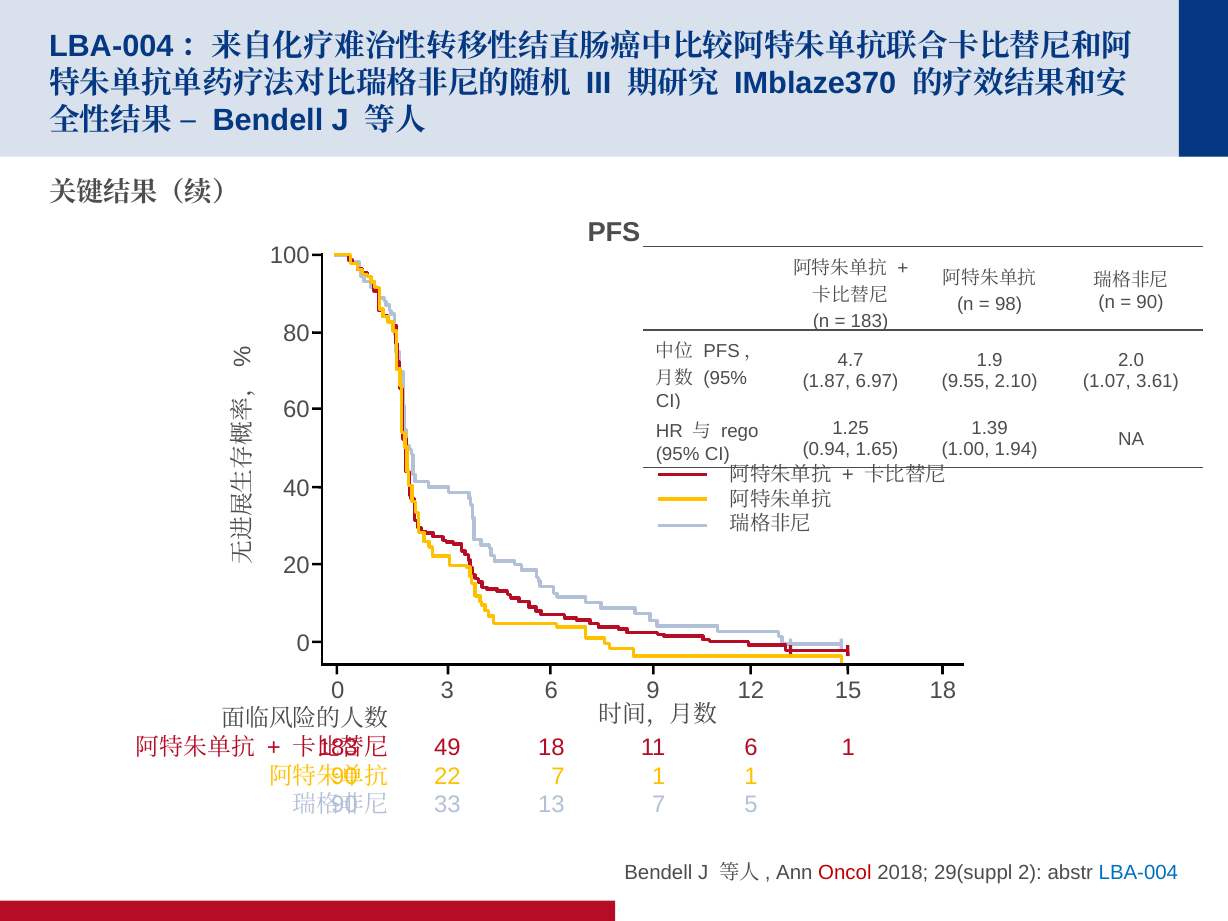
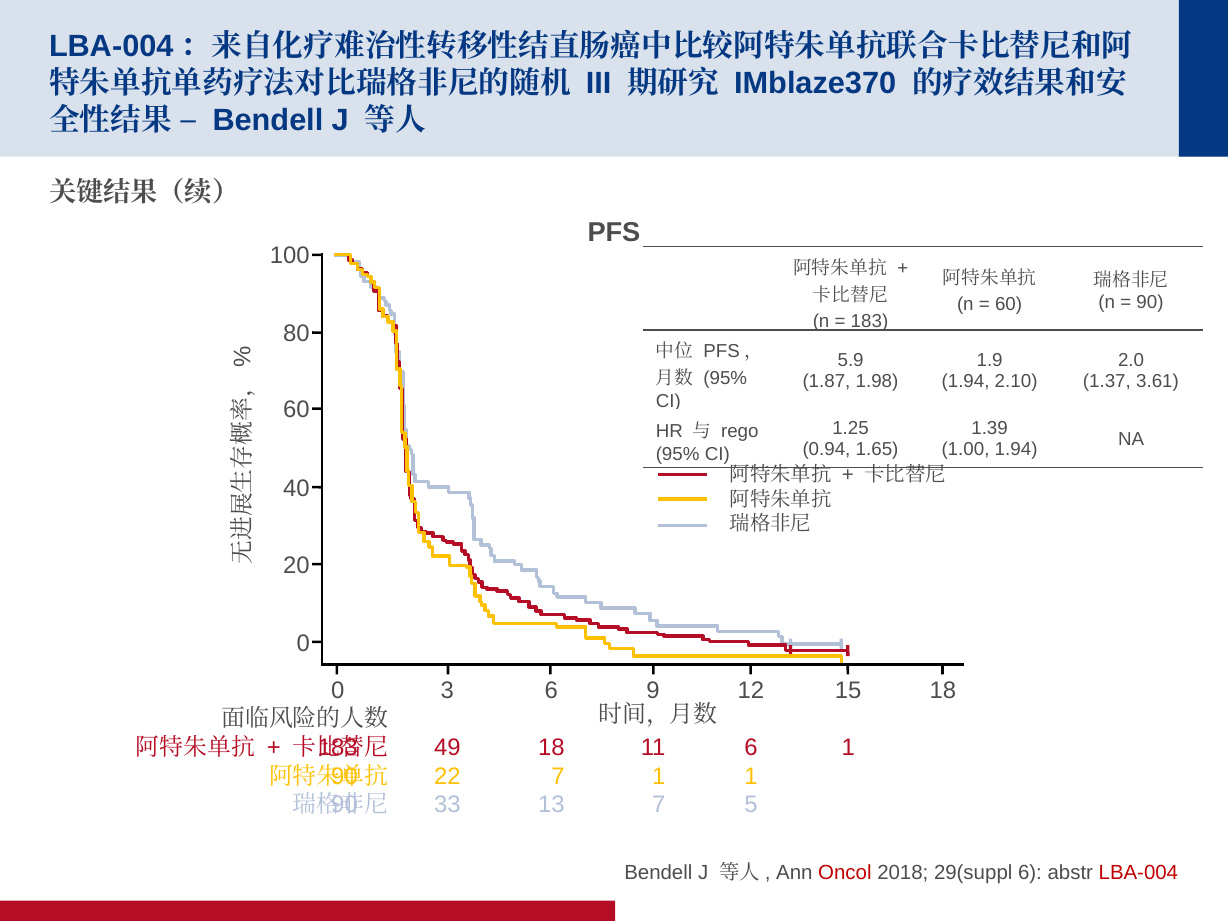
98: 98 -> 60 (1009, 304)
4.7: 4.7 -> 5.9 (851, 360)
6.97: 6.97 -> 1.98 (877, 381)
9.55: 9.55 -> 1.94 (966, 381)
1.07: 1.07 -> 1.37 (1107, 381)
29(suppl 2: 2 -> 6 (1030, 873)
LBA-004 colour: blue -> red (1138, 873)
